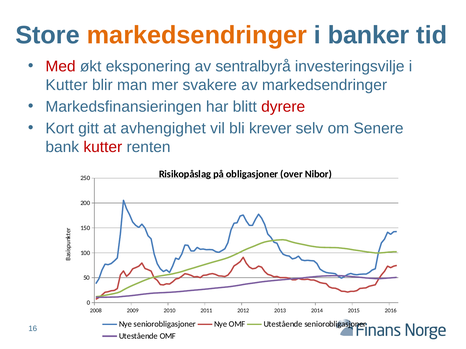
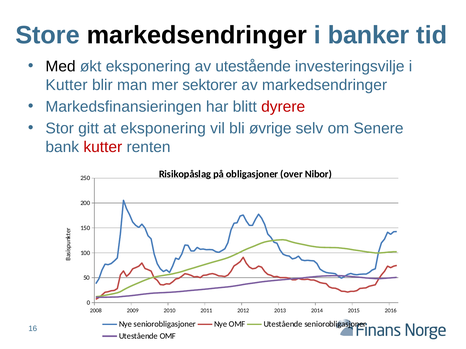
markedsendringer colour: orange -> black (197, 35)
Med colour: red -> black (61, 66)
av sentralbyrå: sentralbyrå -> utestående (253, 66)
svakere: svakere -> sektorer (210, 85)
Kort: Kort -> Stor (60, 129)
at avhengighet: avhengighet -> eksponering (163, 129)
krever: krever -> øvrige (270, 129)
